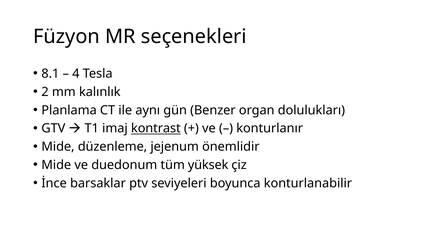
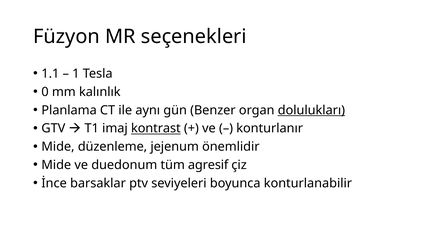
8.1: 8.1 -> 1.1 (50, 74)
4: 4 -> 1 (76, 74)
2: 2 -> 0 (45, 92)
dolulukları underline: none -> present (311, 110)
yüksek: yüksek -> agresif (208, 165)
